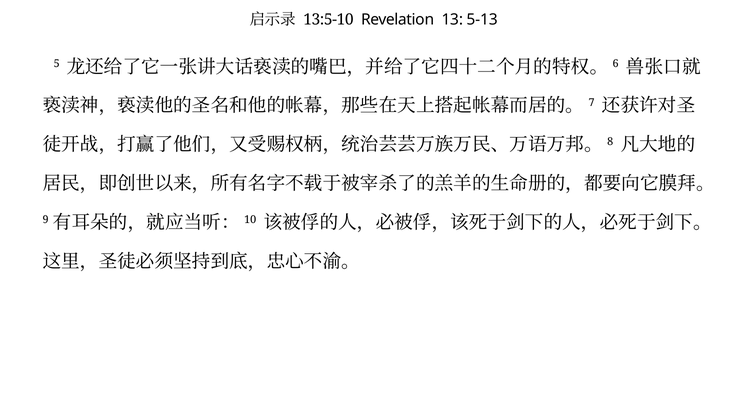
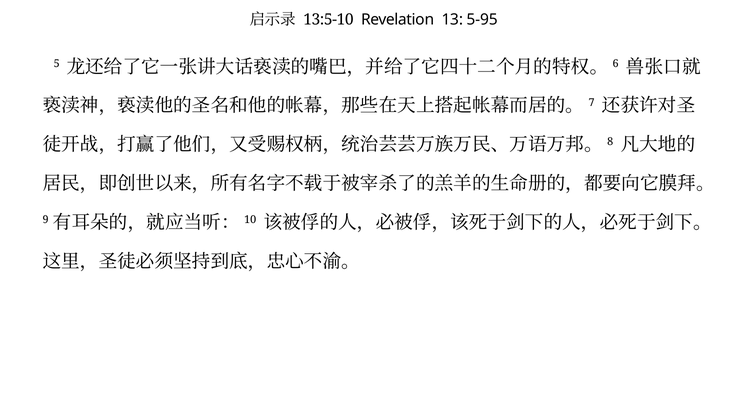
5-13: 5-13 -> 5-95 (482, 20)
